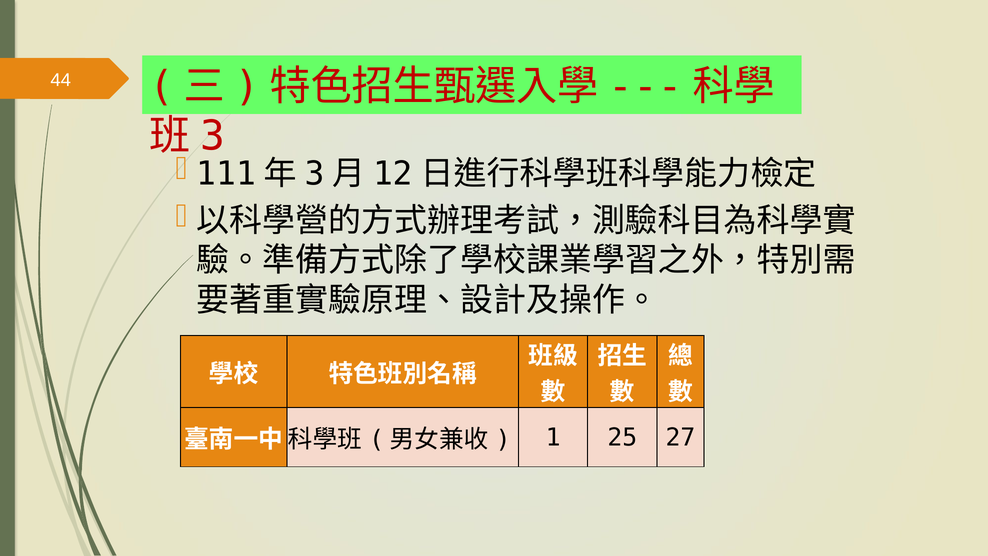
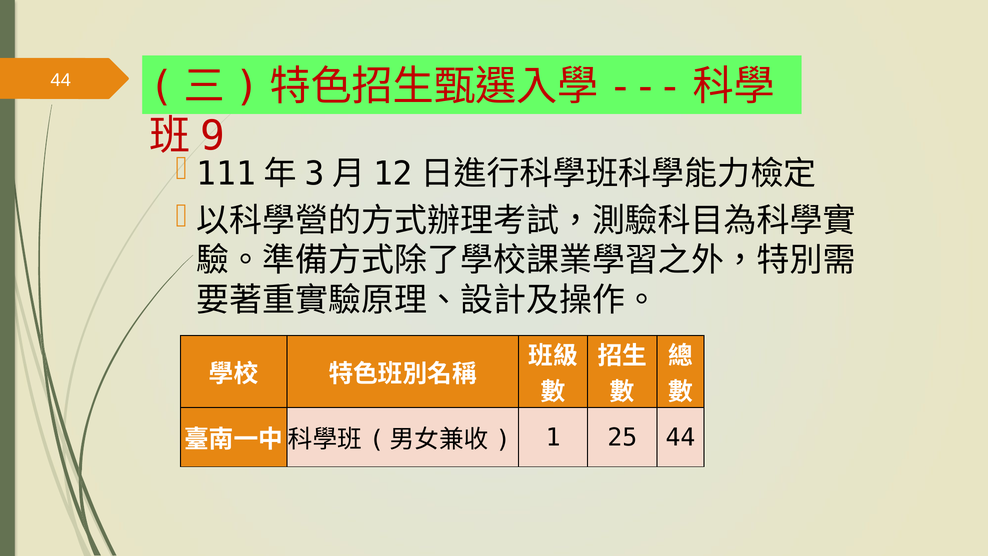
3: 3 -> 9 (213, 136)
25 27: 27 -> 44 (680, 437)
